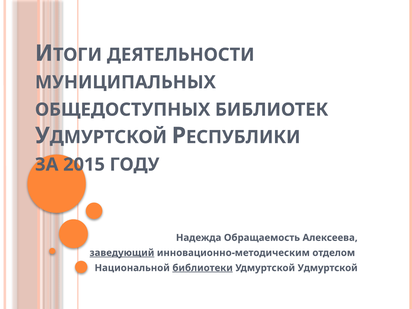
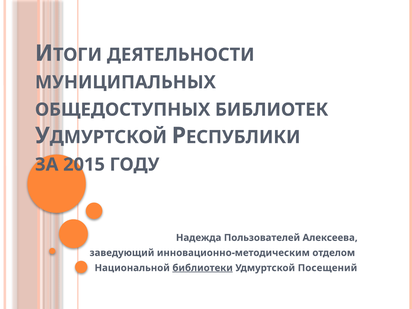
Обращаемость: Обращаемость -> Пользователей (262, 238)
заведующий underline: present -> none (122, 253)
Удмуртской Удмуртской: Удмуртской -> Посещений (328, 268)
